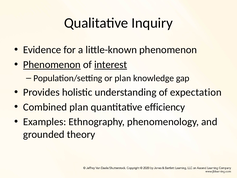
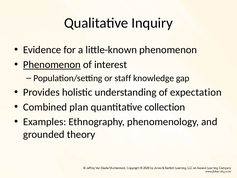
interest underline: present -> none (111, 64)
or plan: plan -> staff (123, 78)
efficiency: efficiency -> collection (165, 107)
